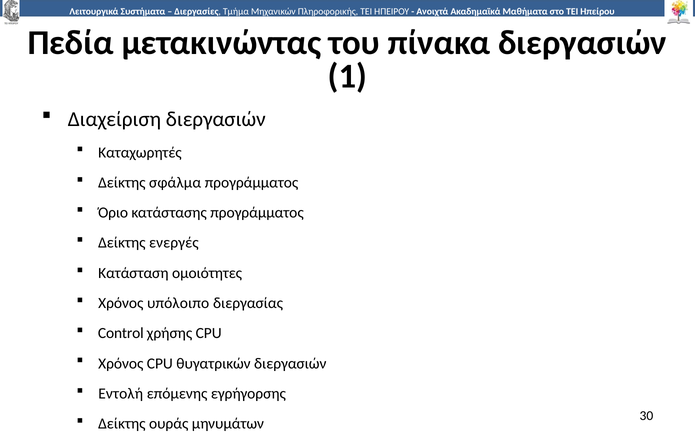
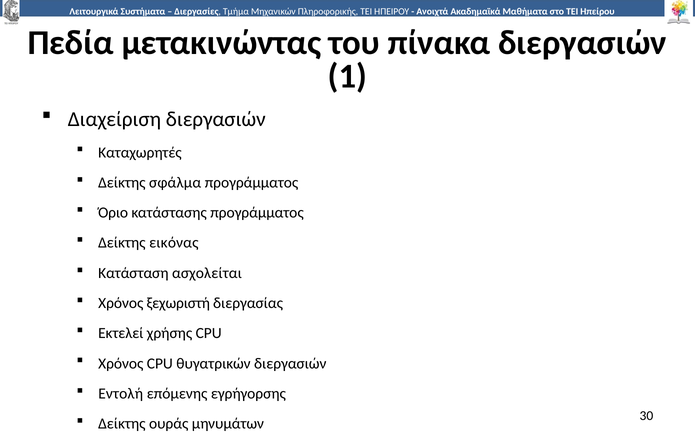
ενεργές: ενεργές -> εικόνας (174, 243)
ομοιότητες: ομοιότητες -> ασχολείται (207, 273)
υπόλοιπο: υπόλοιπο -> ξεχωριστή (178, 303)
Control: Control -> Εκτελεί (121, 333)
